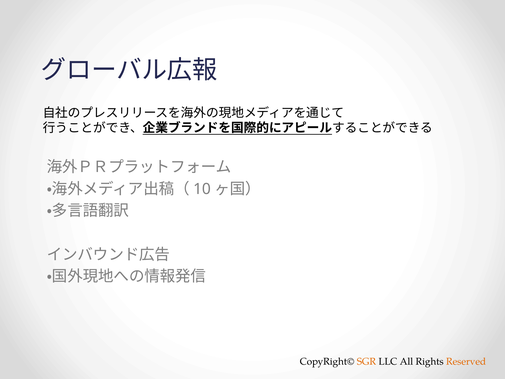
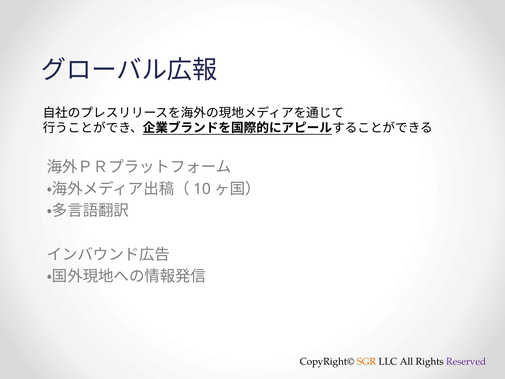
Reserved colour: orange -> purple (466, 361)
